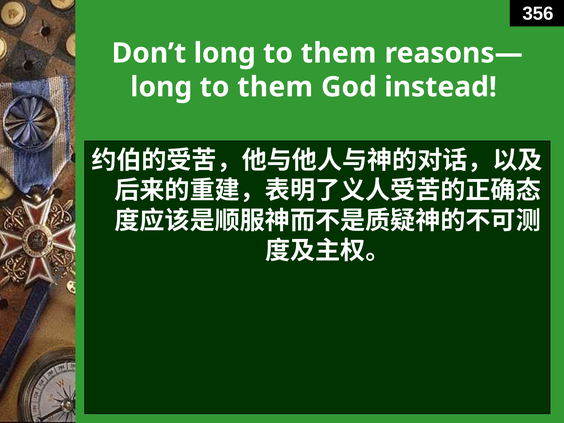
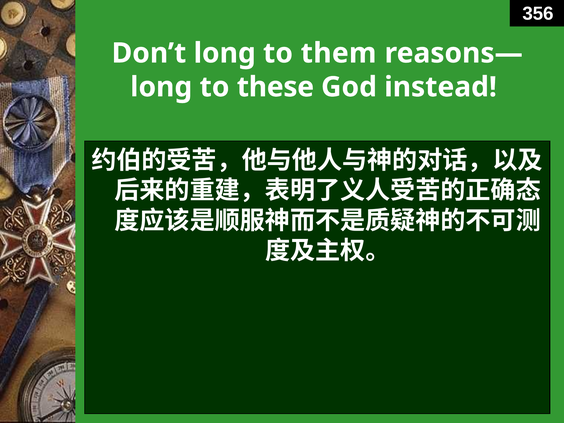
them: them -> these (275, 87)
